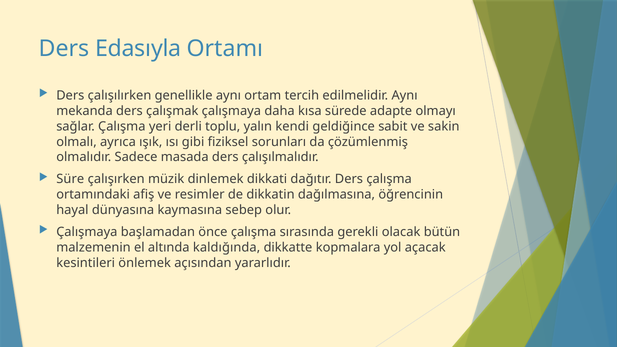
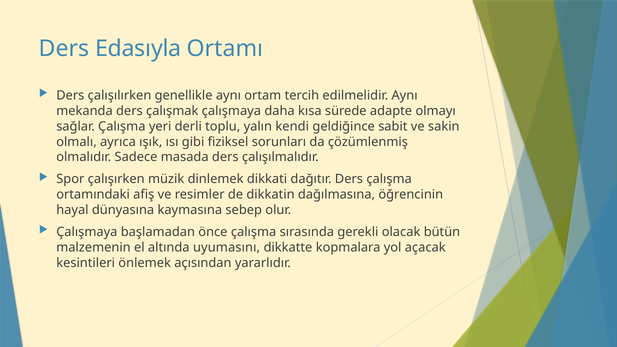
Süre: Süre -> Spor (70, 179)
kaldığında: kaldığında -> uyumasını (227, 247)
